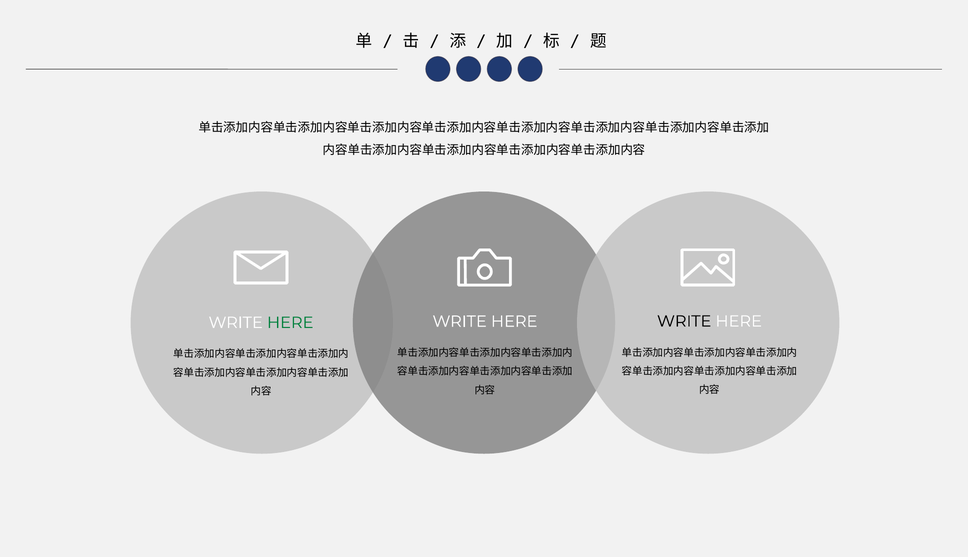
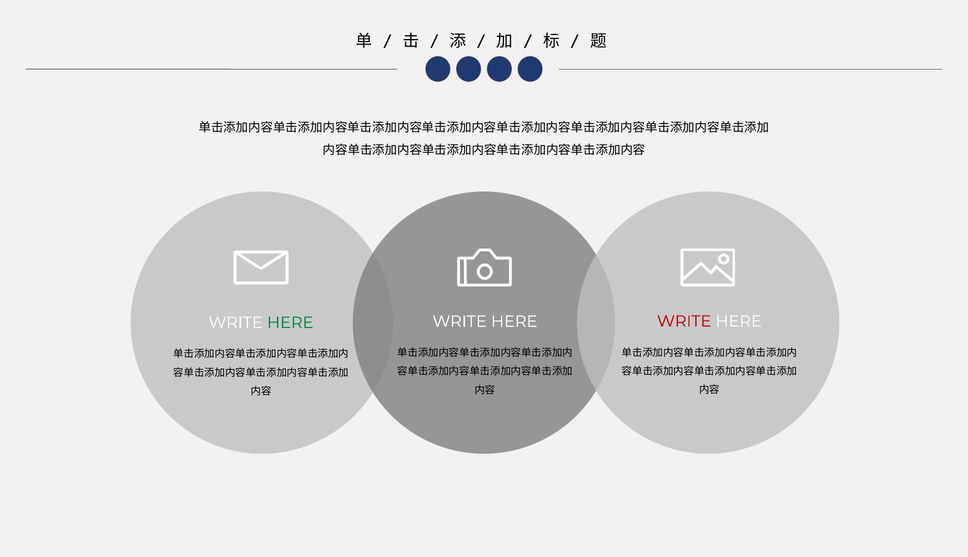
WRITE colour: black -> red (684, 322)
